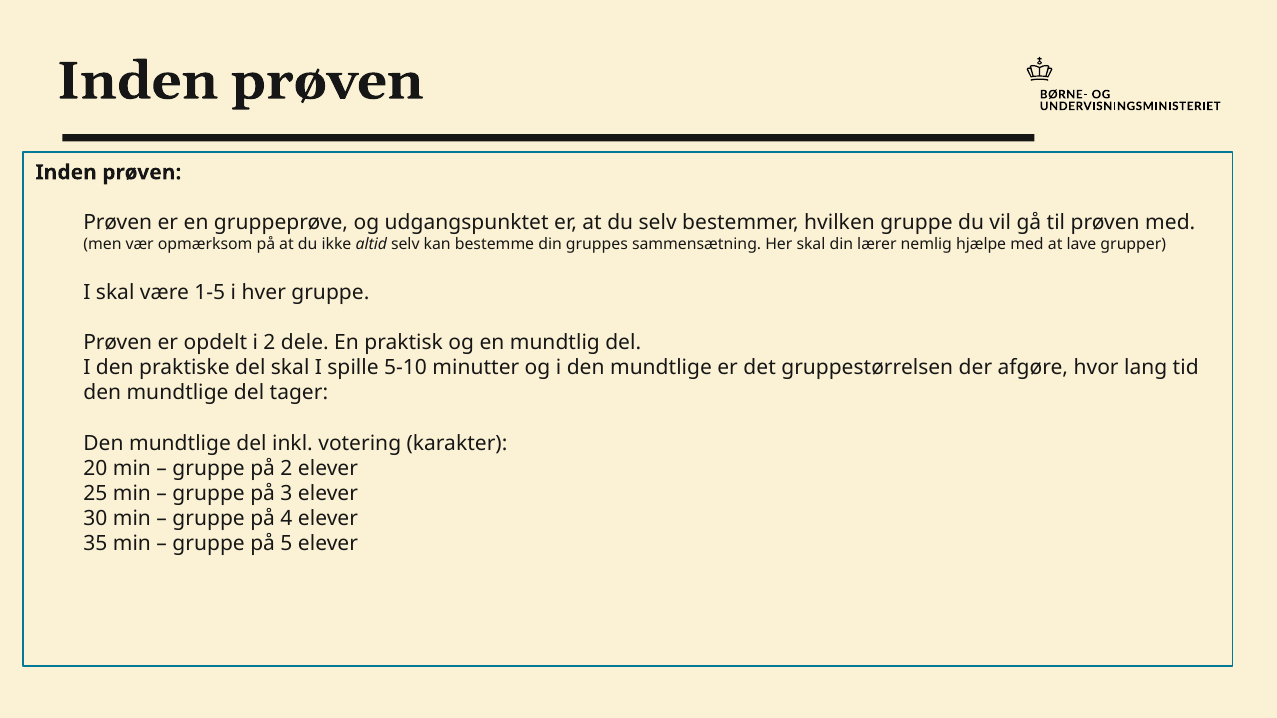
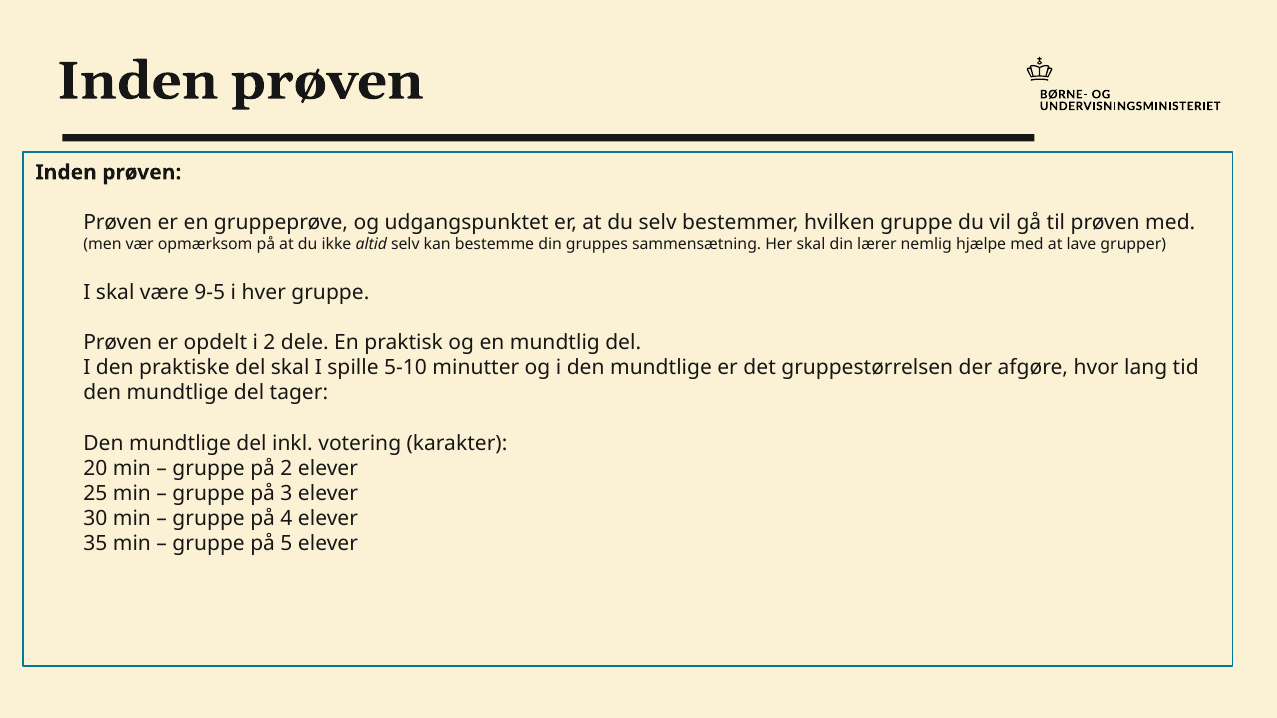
1-5: 1-5 -> 9-5 (210, 292)
